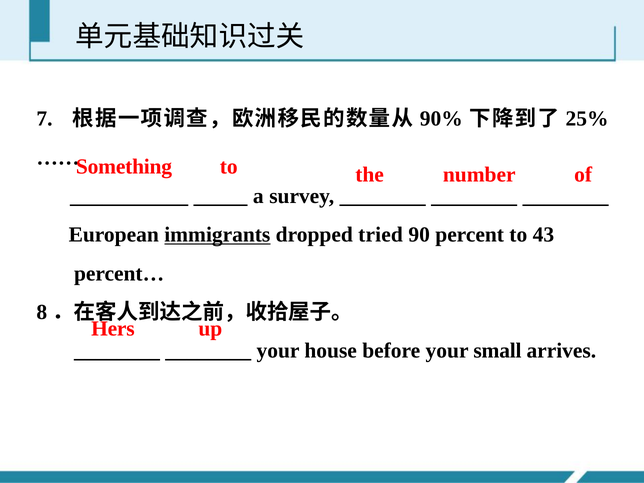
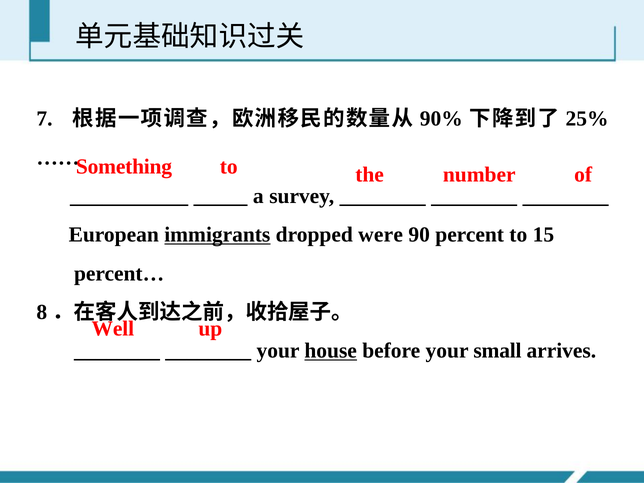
tried: tried -> were (381, 235)
43: 43 -> 15 (543, 235)
Hers: Hers -> Well (113, 329)
house underline: none -> present (331, 351)
